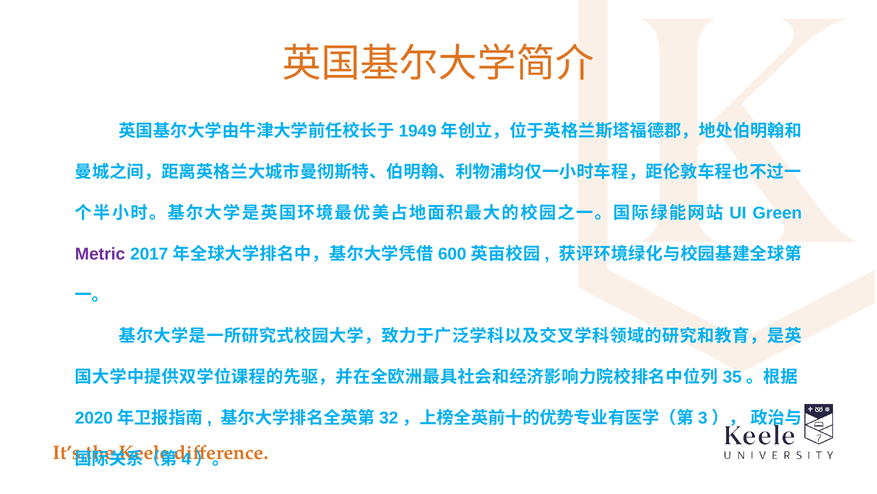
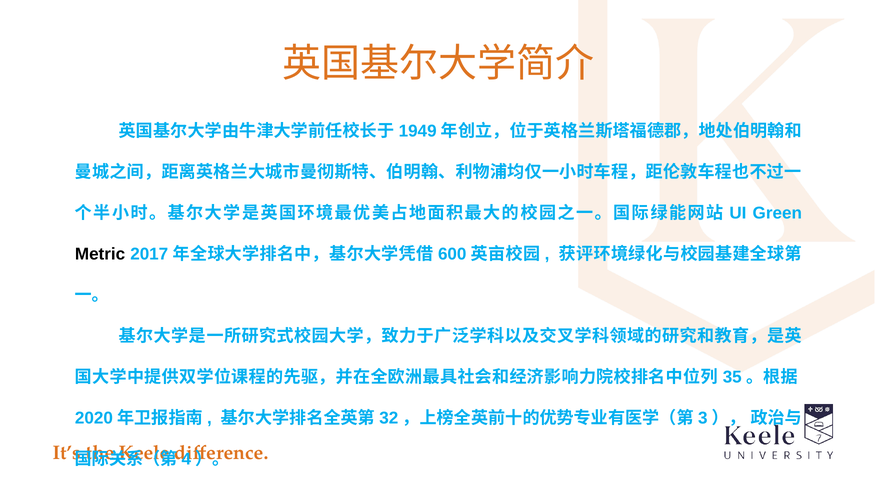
Metric colour: purple -> black (100, 254)
